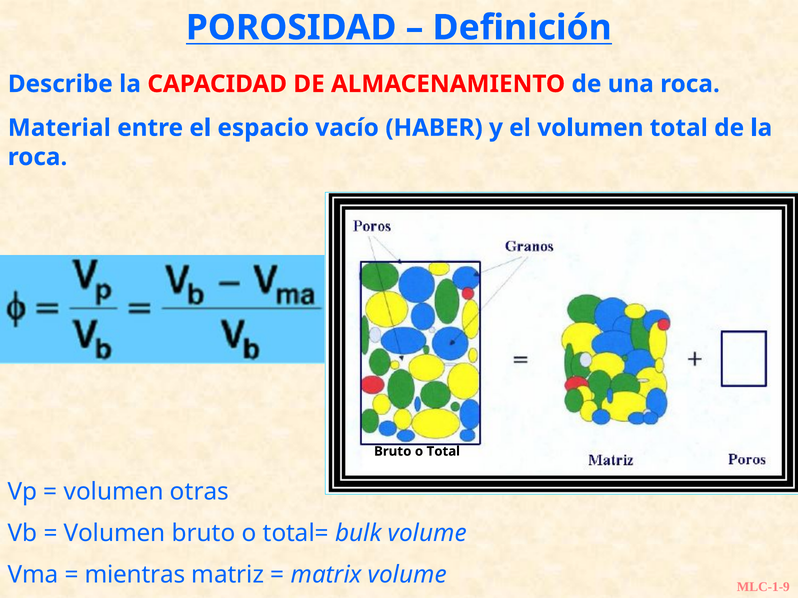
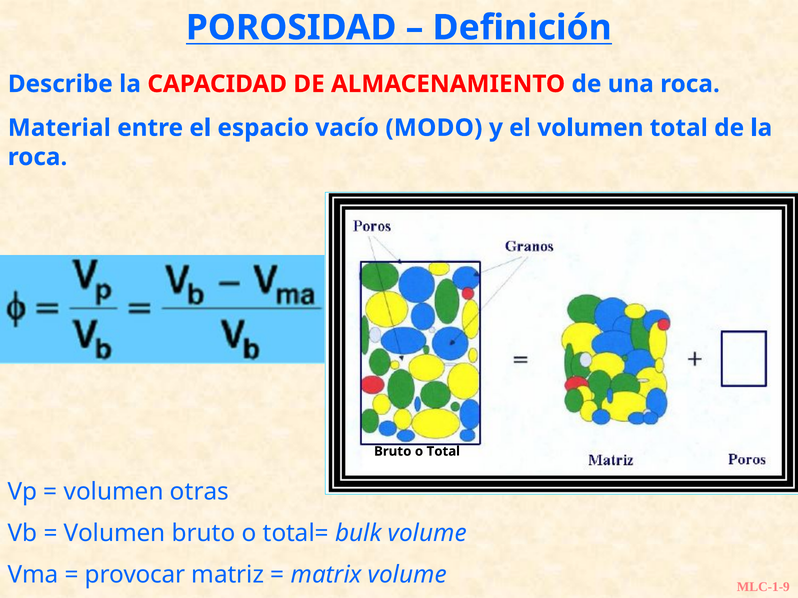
HABER: HABER -> MODO (434, 128)
mientras: mientras -> provocar (135, 575)
